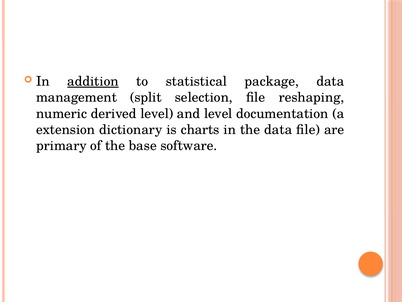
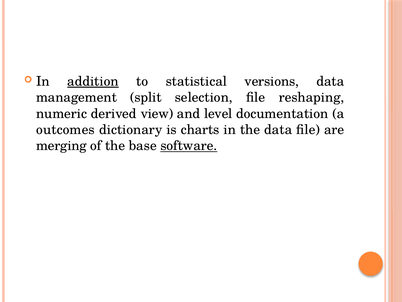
package: package -> versions (272, 81)
derived level: level -> view (157, 113)
extension: extension -> outcomes (65, 130)
primary: primary -> merging (61, 146)
software underline: none -> present (189, 146)
